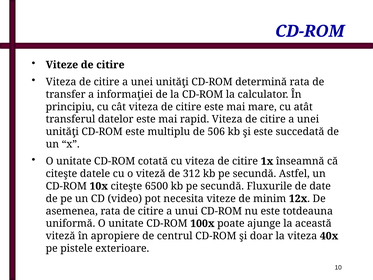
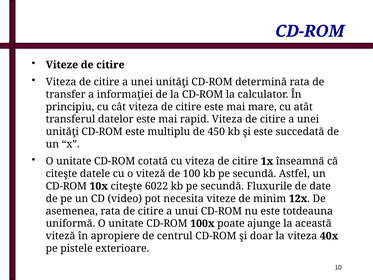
506: 506 -> 450 (216, 132)
312: 312 -> 100 (192, 174)
6500: 6500 -> 6022 (156, 186)
